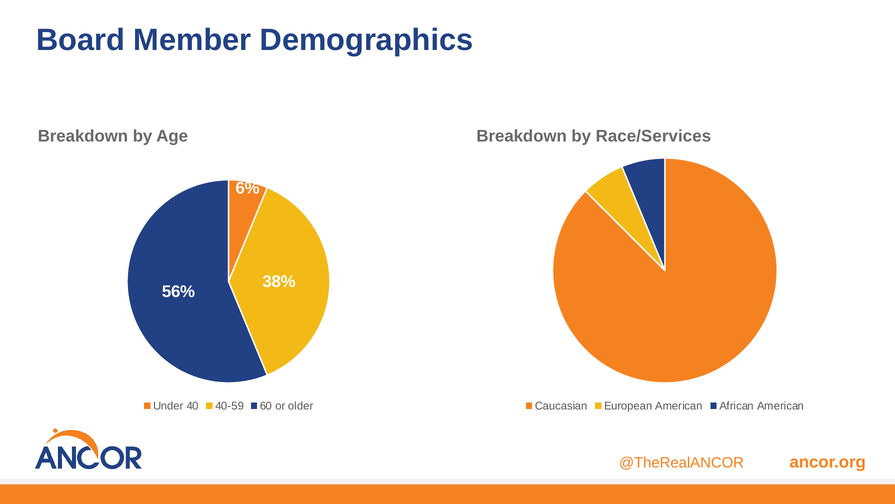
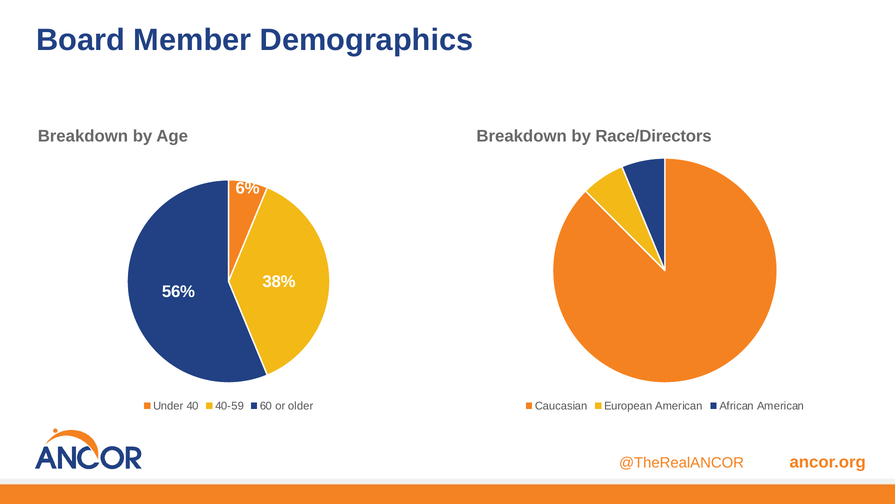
Race/Services: Race/Services -> Race/Directors (654, 136)
